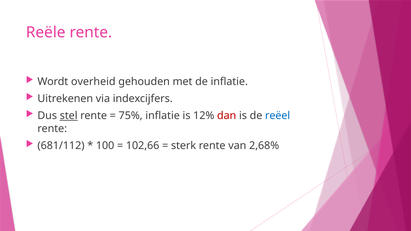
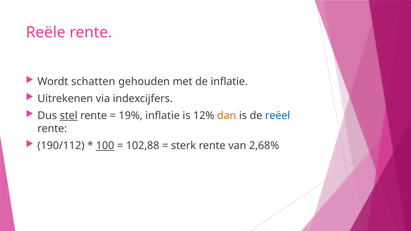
overheid: overheid -> schatten (93, 82)
75%: 75% -> 19% (131, 116)
dan colour: red -> orange (227, 116)
681/112: 681/112 -> 190/112 (61, 146)
100 underline: none -> present (105, 146)
102,66: 102,66 -> 102,88 (143, 146)
